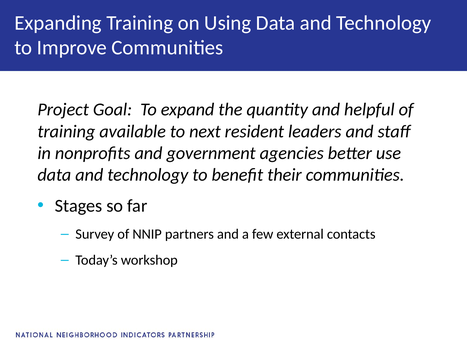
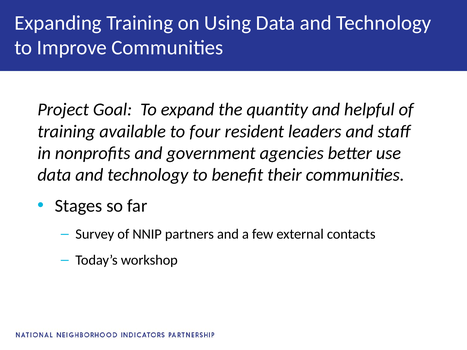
next: next -> four (205, 131)
